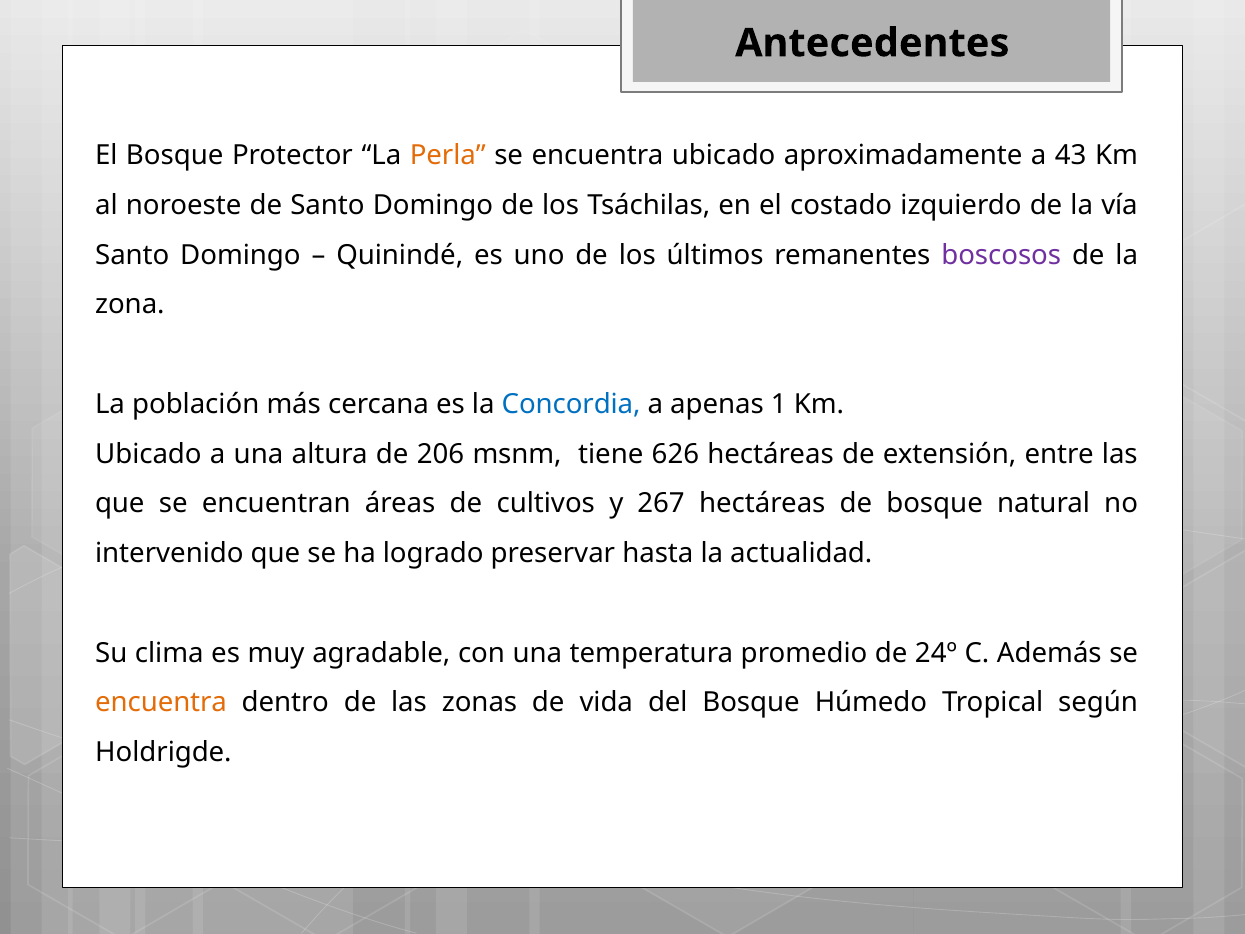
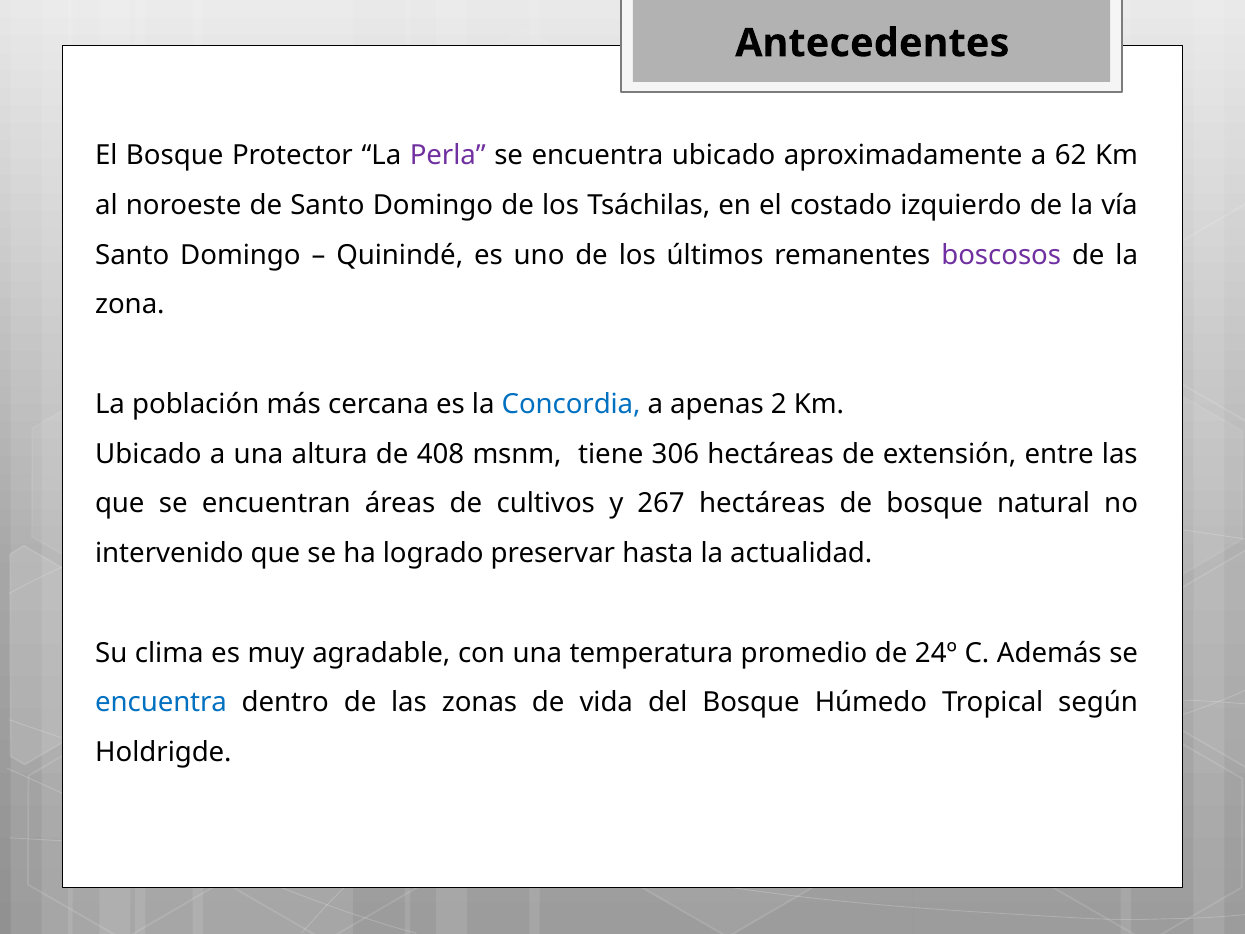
Perla colour: orange -> purple (448, 155)
43: 43 -> 62 (1071, 155)
1: 1 -> 2 (779, 404)
206: 206 -> 408 (440, 454)
626: 626 -> 306 (675, 454)
encuentra colour: orange -> blue (161, 703)
